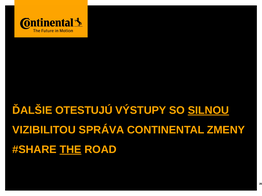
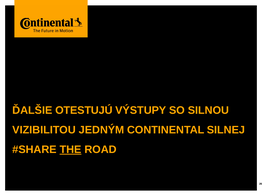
SILNOU underline: present -> none (208, 111)
SPRÁVA: SPRÁVA -> JEDNÝM (102, 130)
ZMENY: ZMENY -> SILNEJ (226, 130)
